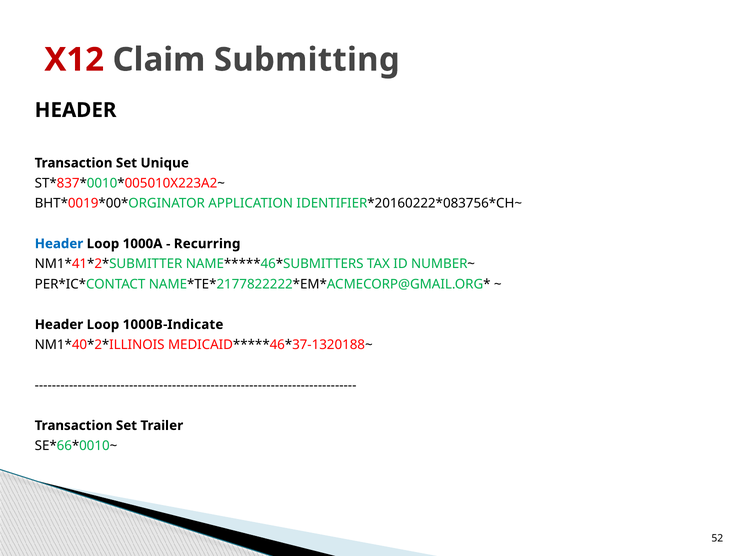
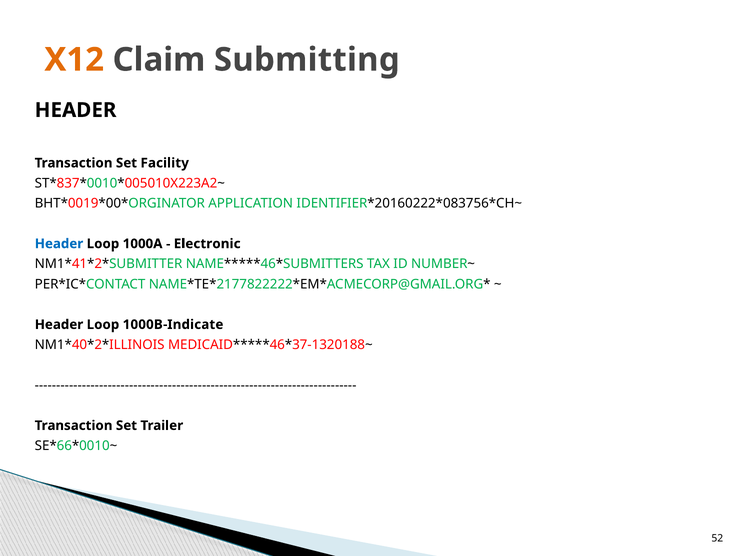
X12 colour: red -> orange (74, 60)
Unique: Unique -> Facility (165, 163)
Recurring: Recurring -> Electronic (207, 244)
